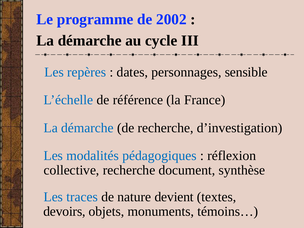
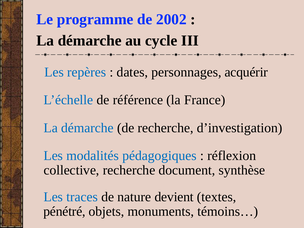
sensible: sensible -> acquérir (246, 72)
devoirs: devoirs -> pénétré (64, 212)
